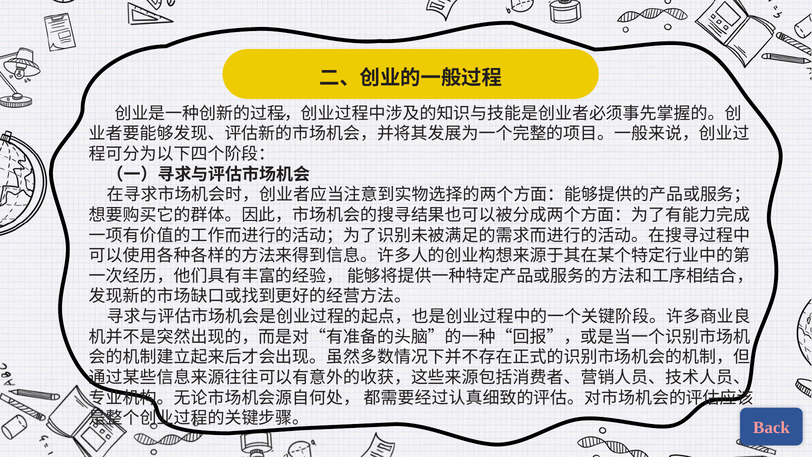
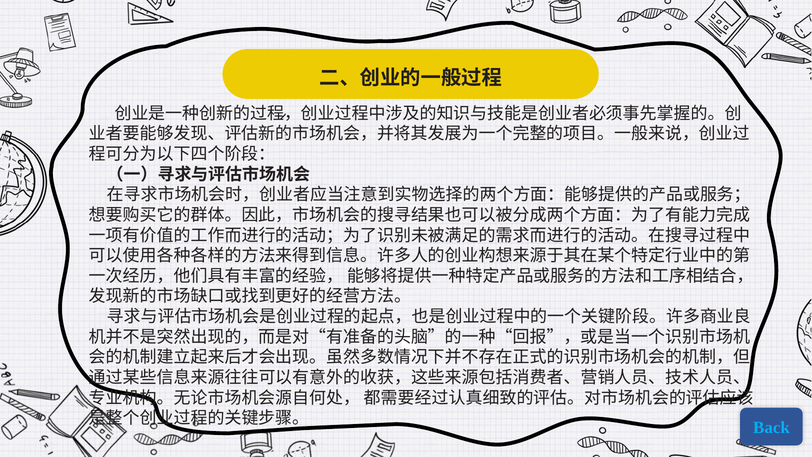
Back colour: pink -> light blue (771, 428)
